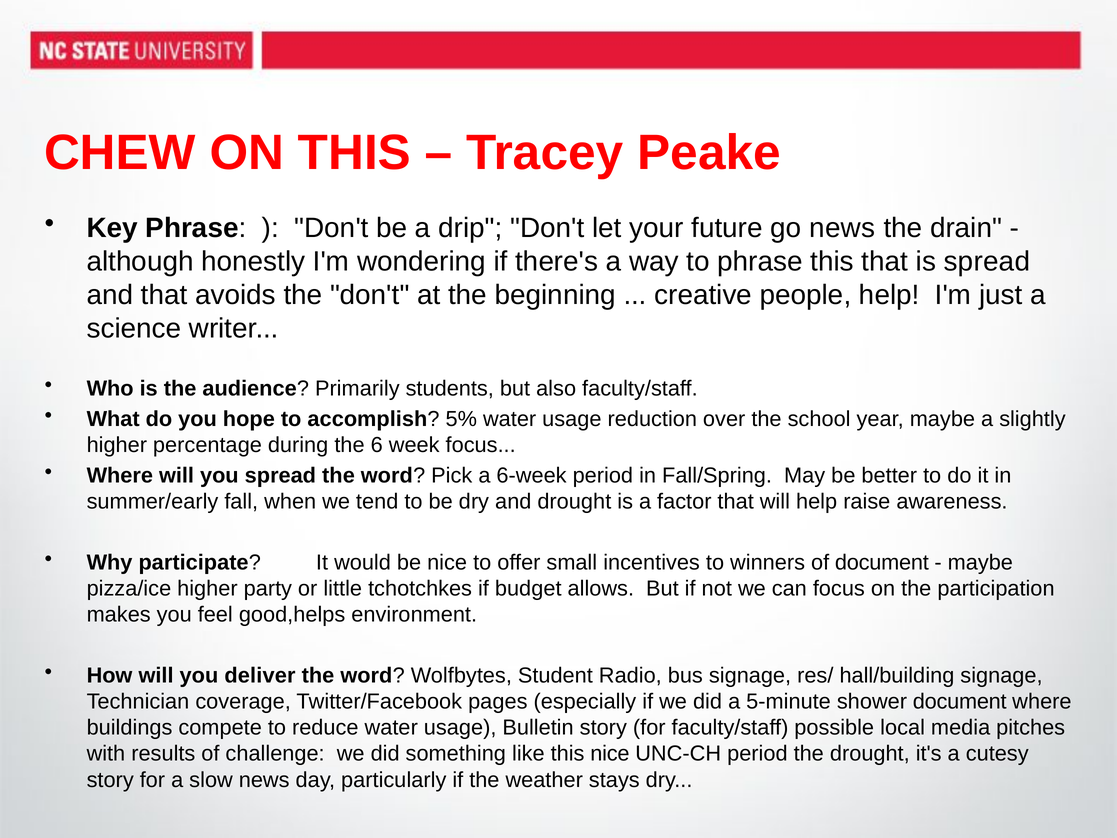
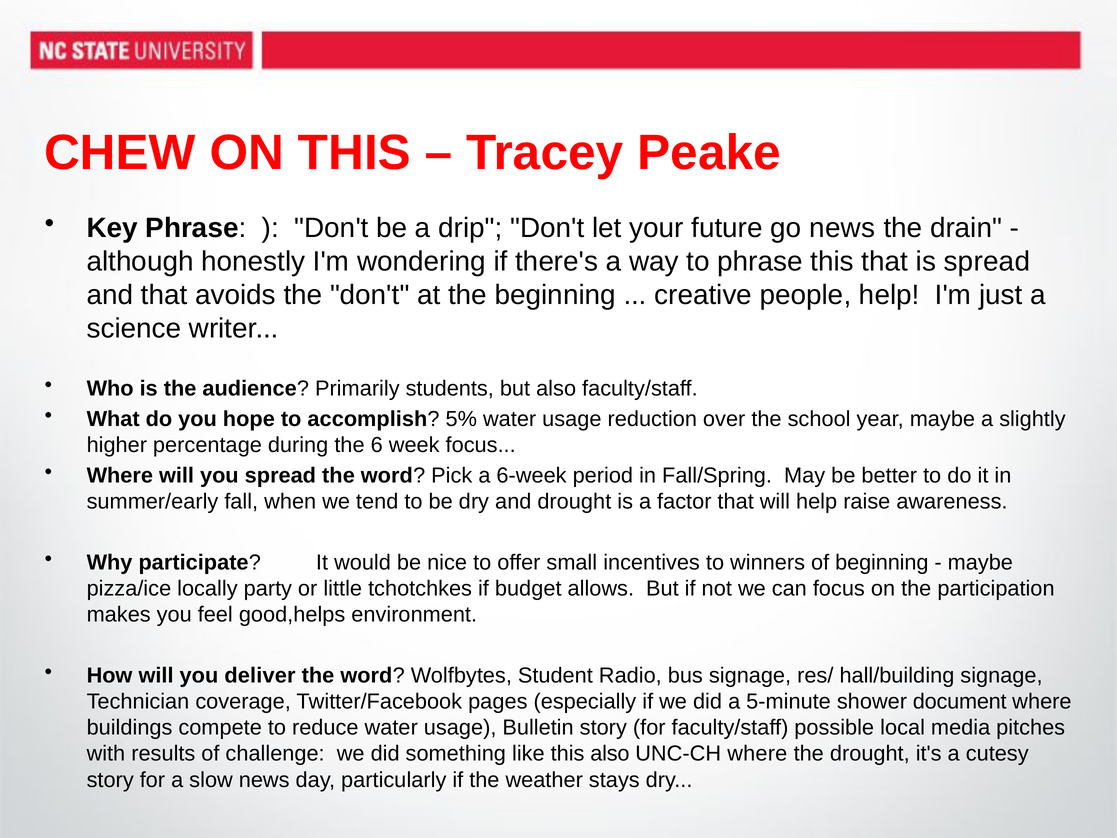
of document: document -> beginning (882, 562)
pizza/ice higher: higher -> locally (207, 588)
this nice: nice -> also (610, 754)
UNC-CH period: period -> where (757, 754)
